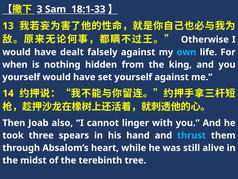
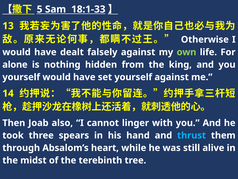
3: 3 -> 5 (40, 9)
own colour: light blue -> light green (186, 52)
when: when -> alone (15, 64)
